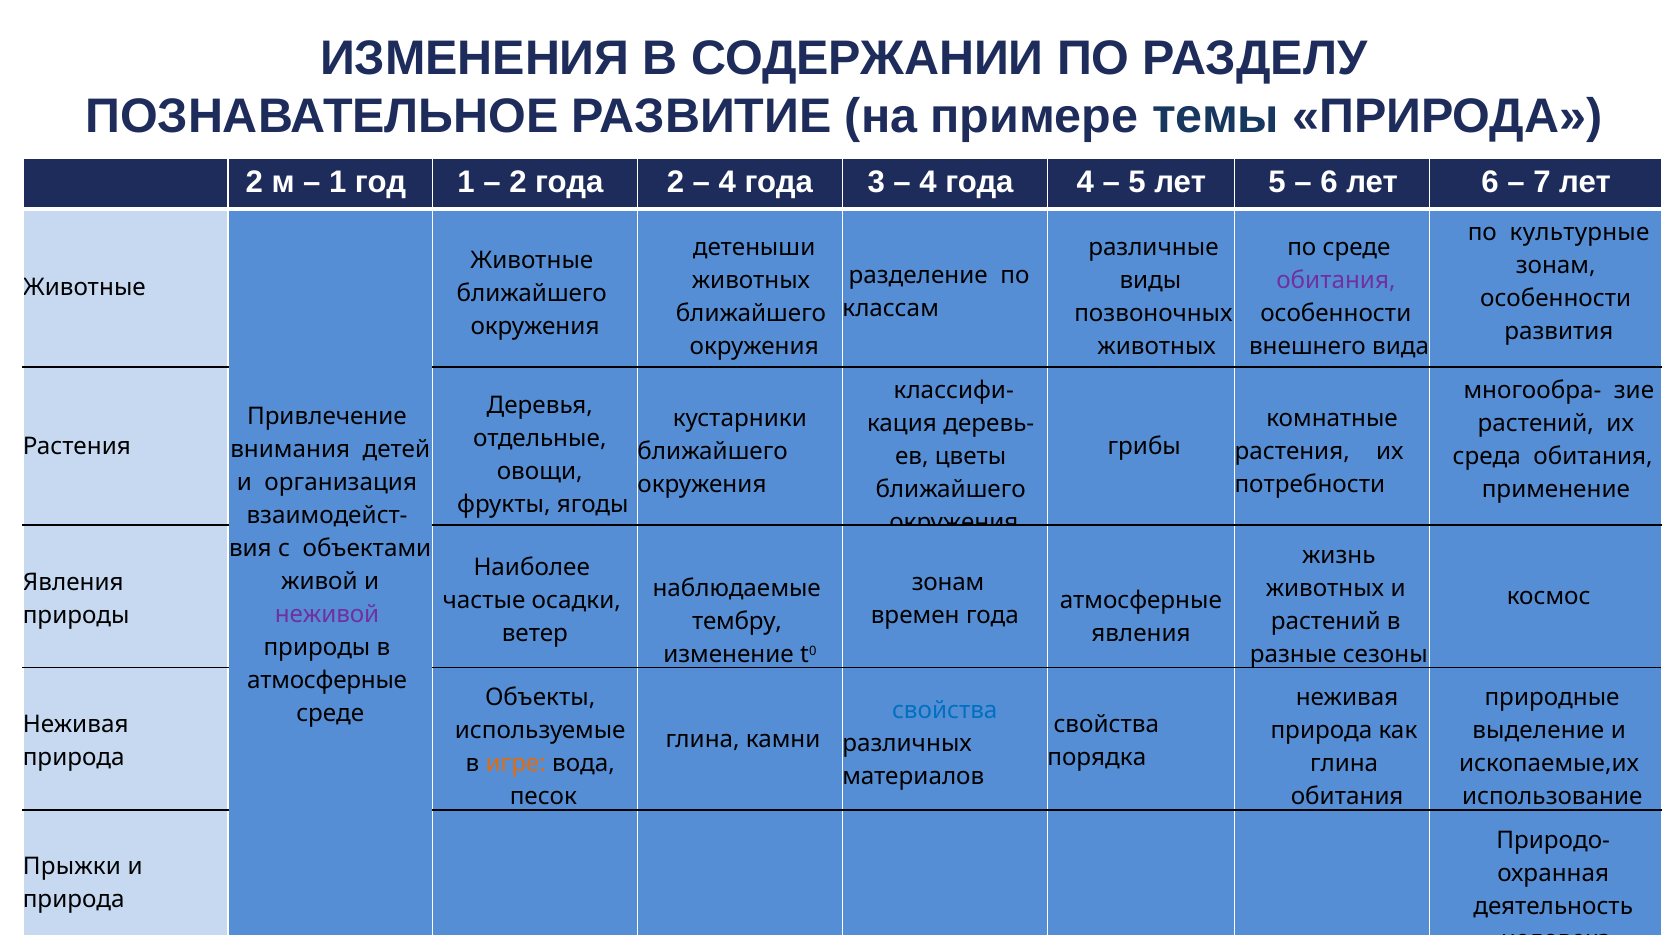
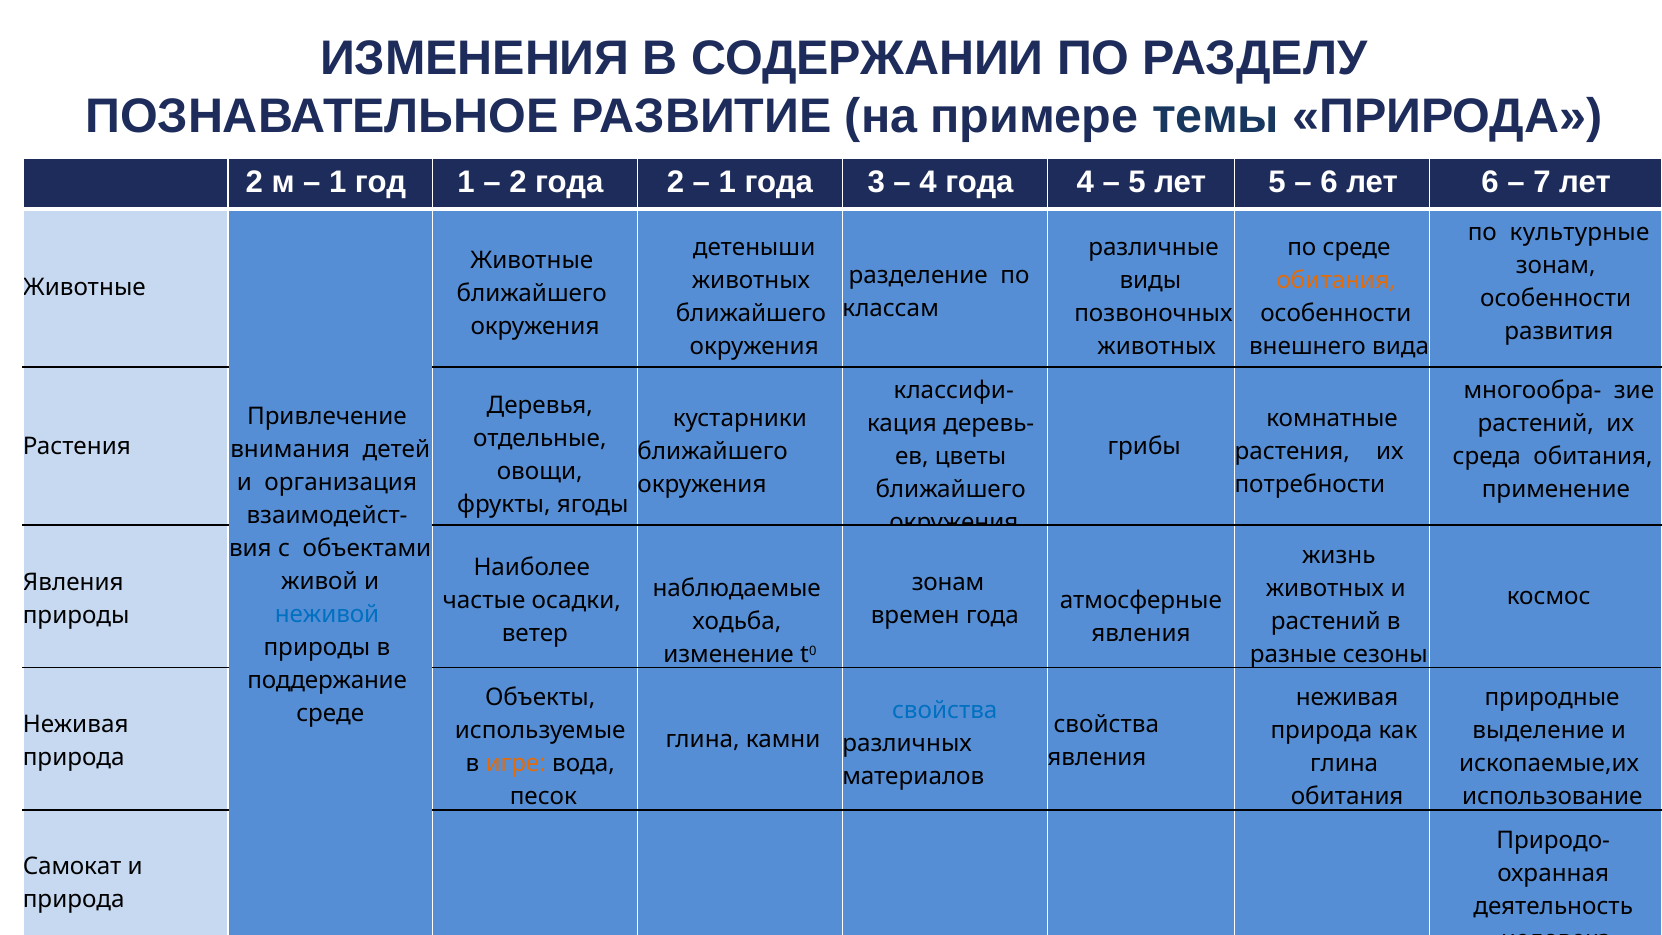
4: 4 -> 1 (727, 182)
обитания colour: purple -> orange (1336, 280)
неживой colour: purple -> blue (327, 614)
тембру: тембру -> ходьба (737, 621)
атмосферные: атмосферные -> поддержание (327, 680)
порядка: порядка -> явления (1097, 757)
Прыжки: Прыжки -> Самокат (72, 867)
